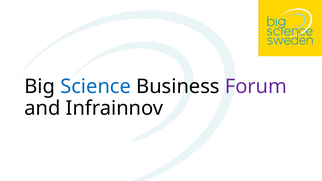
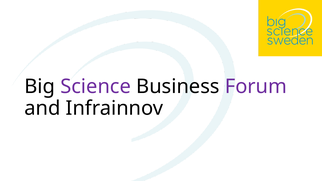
Science colour: blue -> purple (96, 87)
